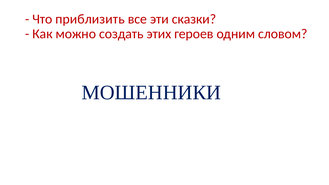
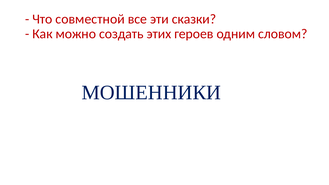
приблизить: приблизить -> совместной (90, 19)
